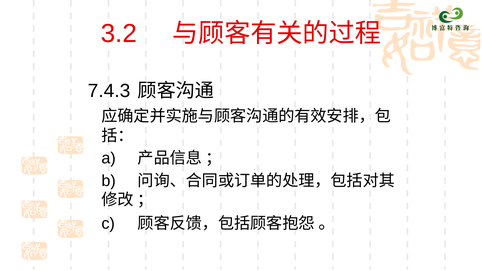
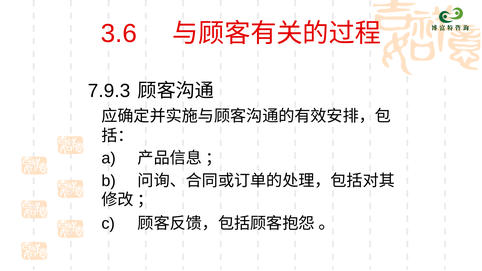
3.2: 3.2 -> 3.6 (119, 33)
7.4.3: 7.4.3 -> 7.9.3 (109, 91)
